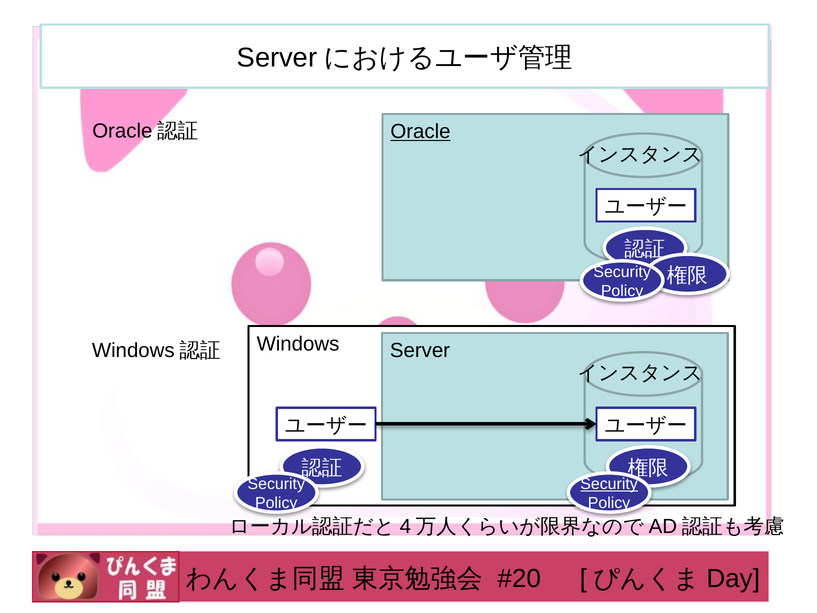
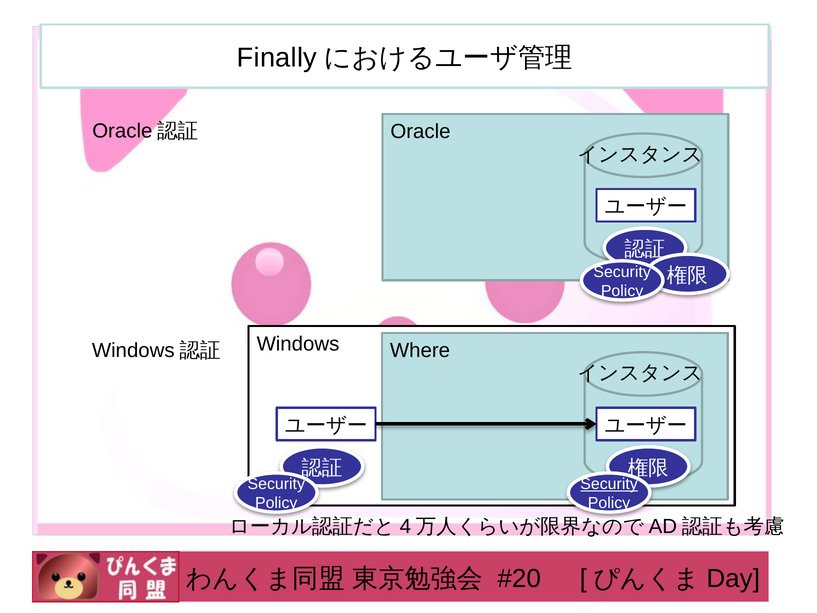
Server: Server -> Finally (277, 58)
Oracle underline: present -> none (420, 132)
Server: Server -> Where (420, 351)
